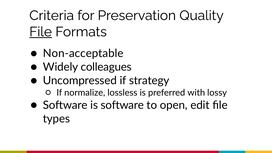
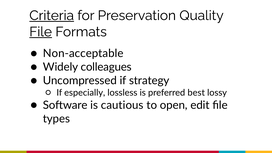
Criteria underline: none -> present (52, 16)
normalize: normalize -> especially (85, 93)
with: with -> best (196, 93)
is software: software -> cautious (122, 105)
